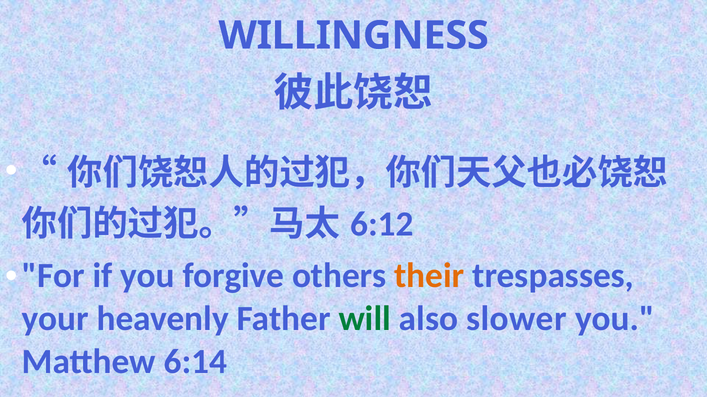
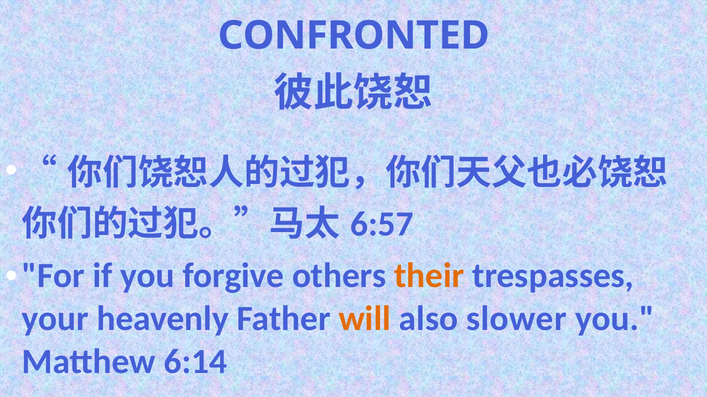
WILLINGNESS: WILLINGNESS -> CONFRONTED (354, 36)
6:12: 6:12 -> 6:57 (382, 225)
will colour: green -> orange (365, 319)
